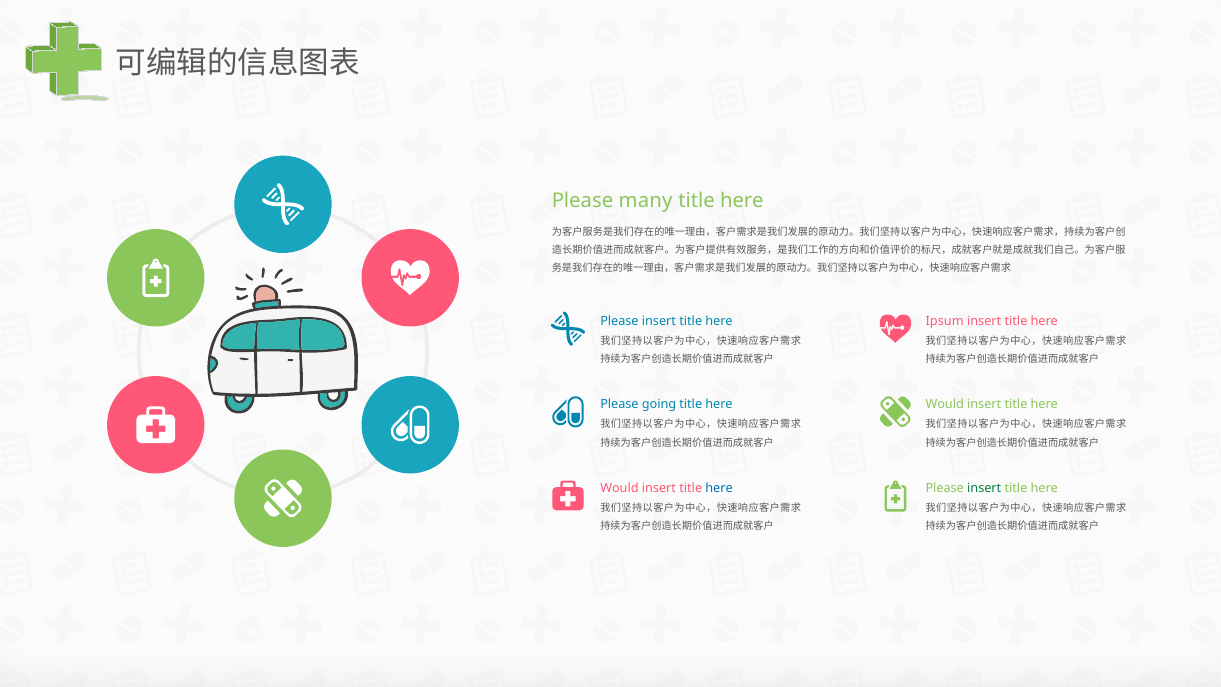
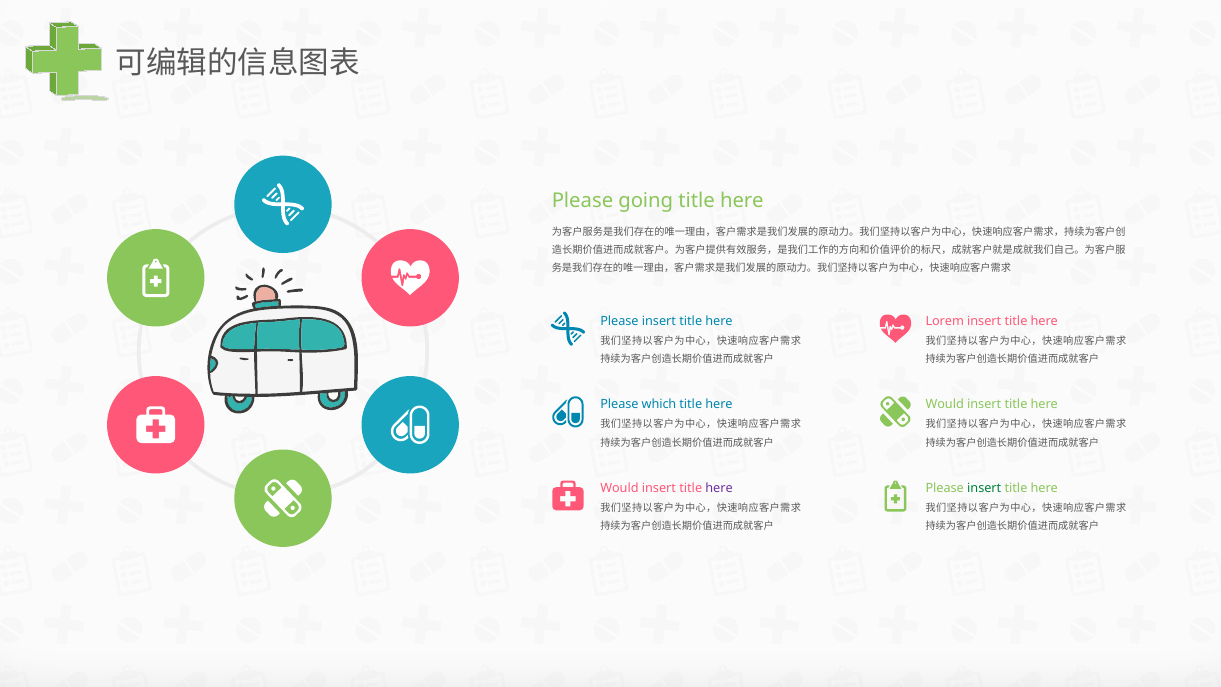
many: many -> going (646, 200)
Ipsum: Ipsum -> Lorem (945, 321)
going: going -> which (659, 405)
here colour: blue -> purple (719, 488)
